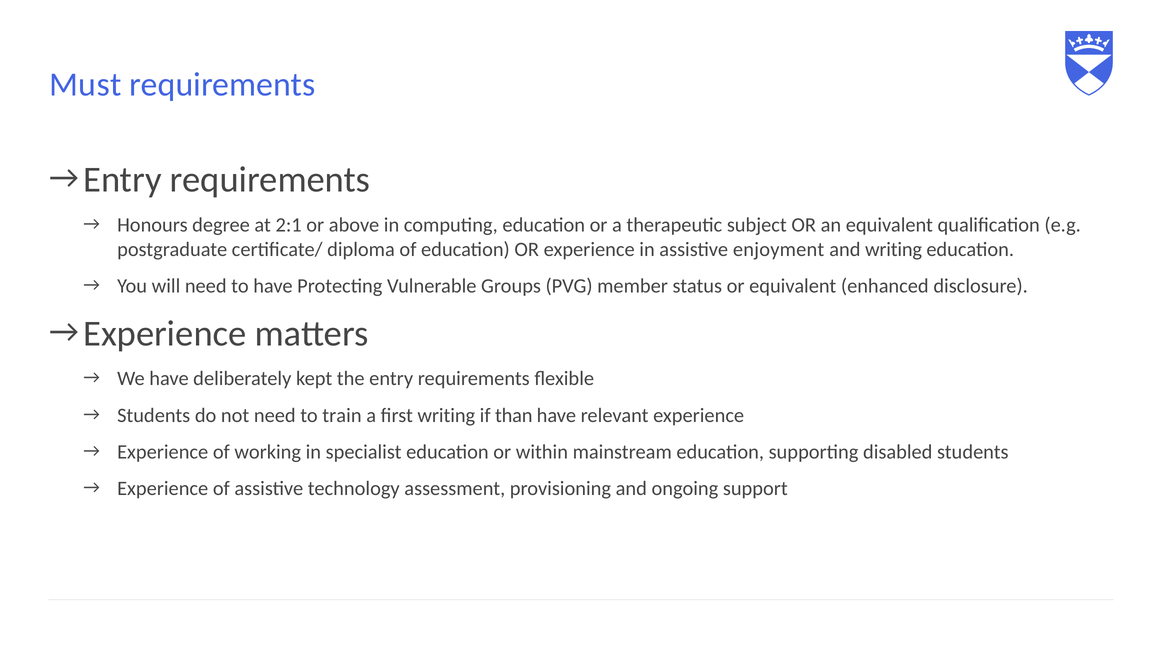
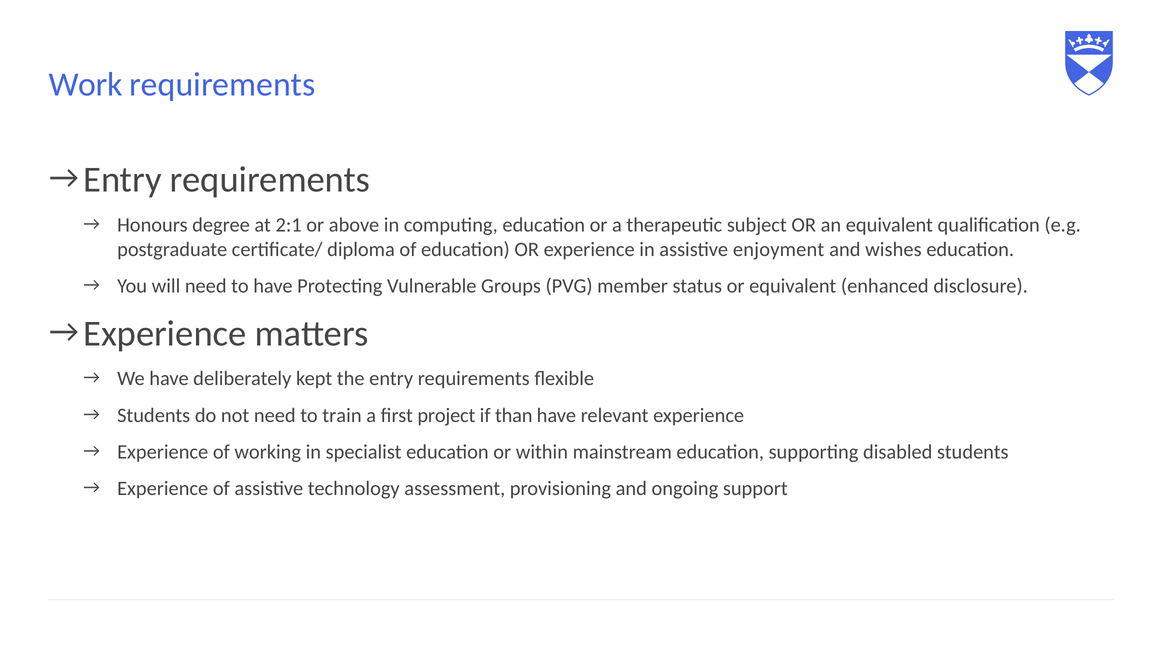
Must: Must -> Work (86, 85)
and writing: writing -> wishes (893, 249)
first writing: writing -> project (446, 415)
